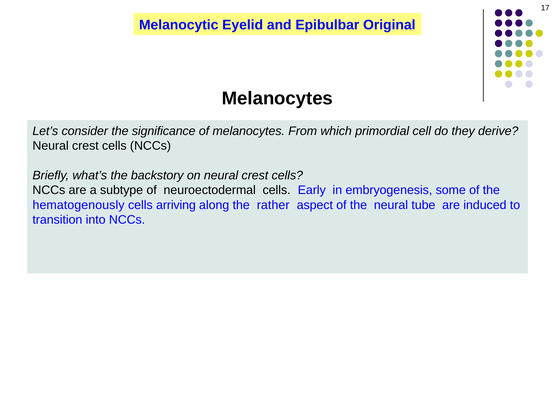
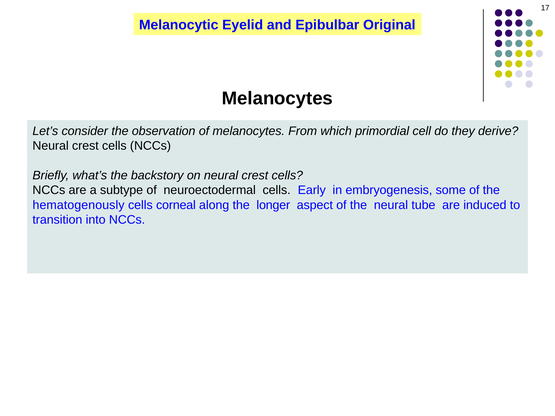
significance: significance -> observation (164, 131)
cells arriving: arriving -> corneal (176, 205)
rather: rather -> longer (273, 205)
